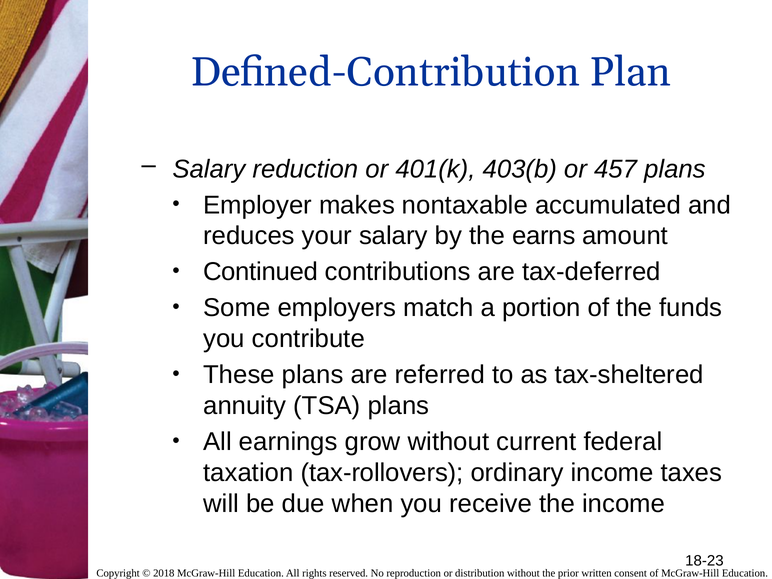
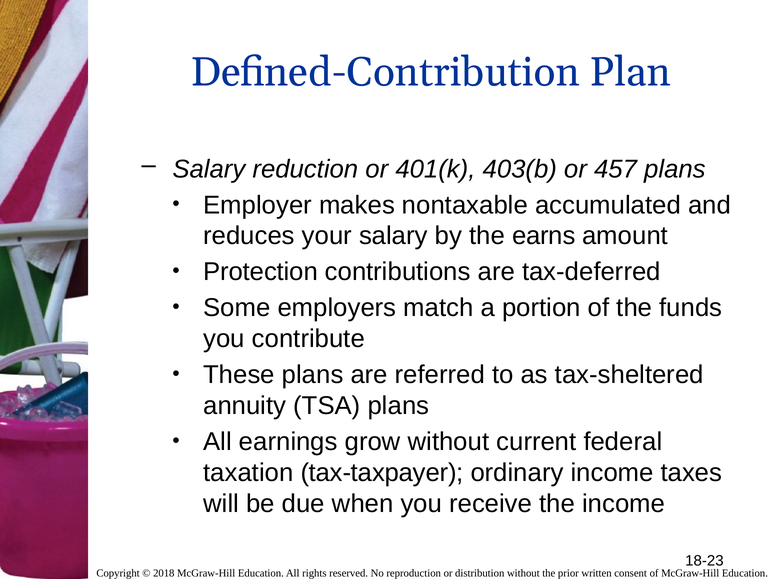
Continued: Continued -> Protection (261, 272)
tax-rollovers: tax-rollovers -> tax-taxpayer (382, 473)
